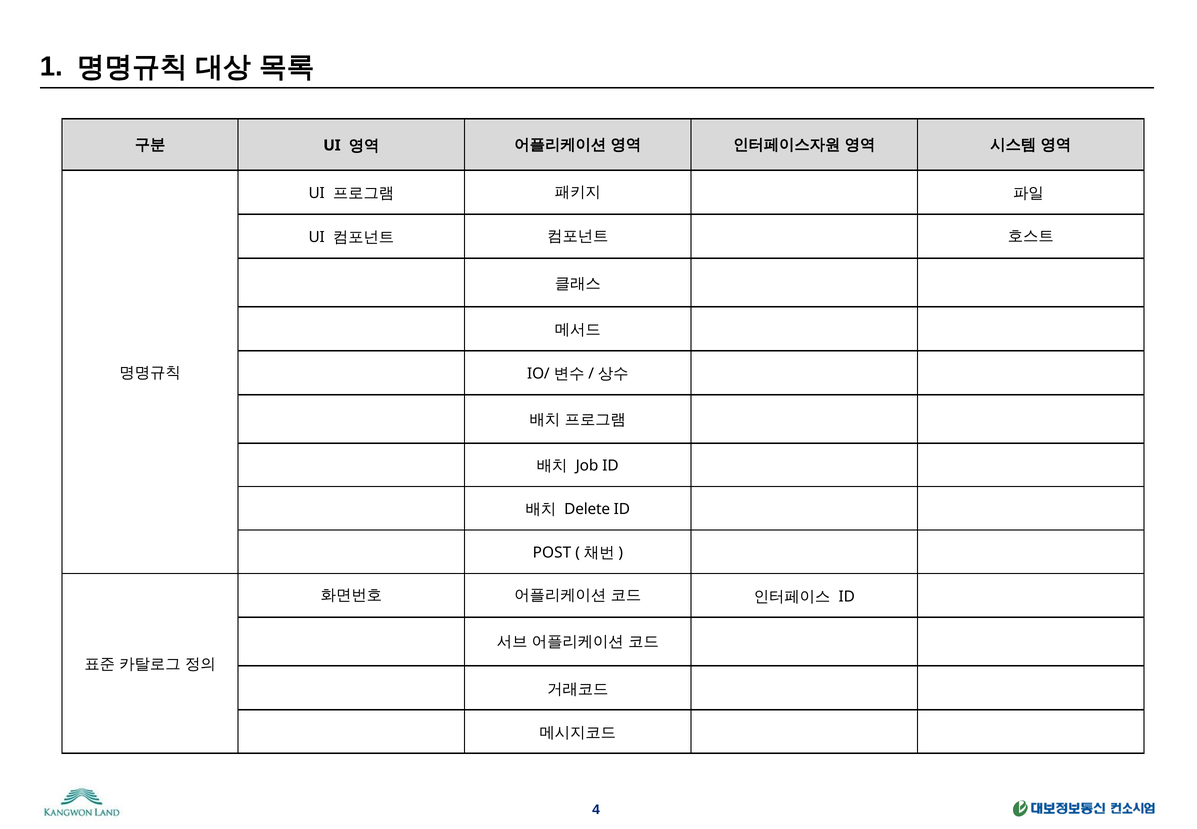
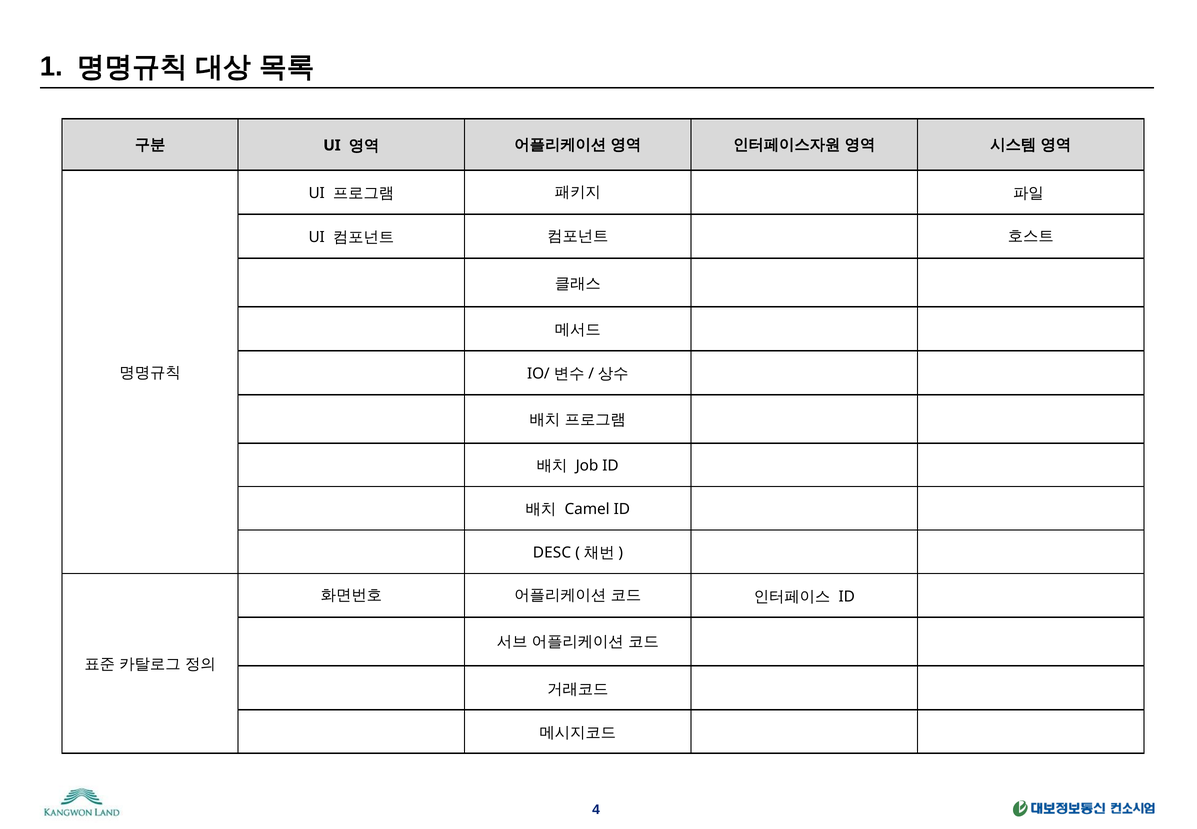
Delete: Delete -> Camel (587, 509)
POST: POST -> DESC (552, 553)
